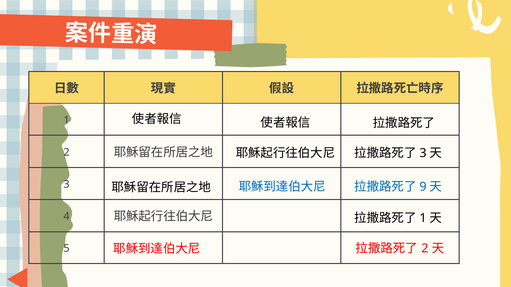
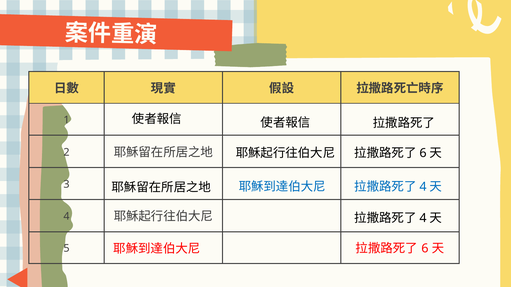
3: 3 -> 6 (423, 153)
9: 9 -> 4 (423, 187)
1: 1 -> 4 (423, 219)
2: 2 -> 6 (425, 249)
